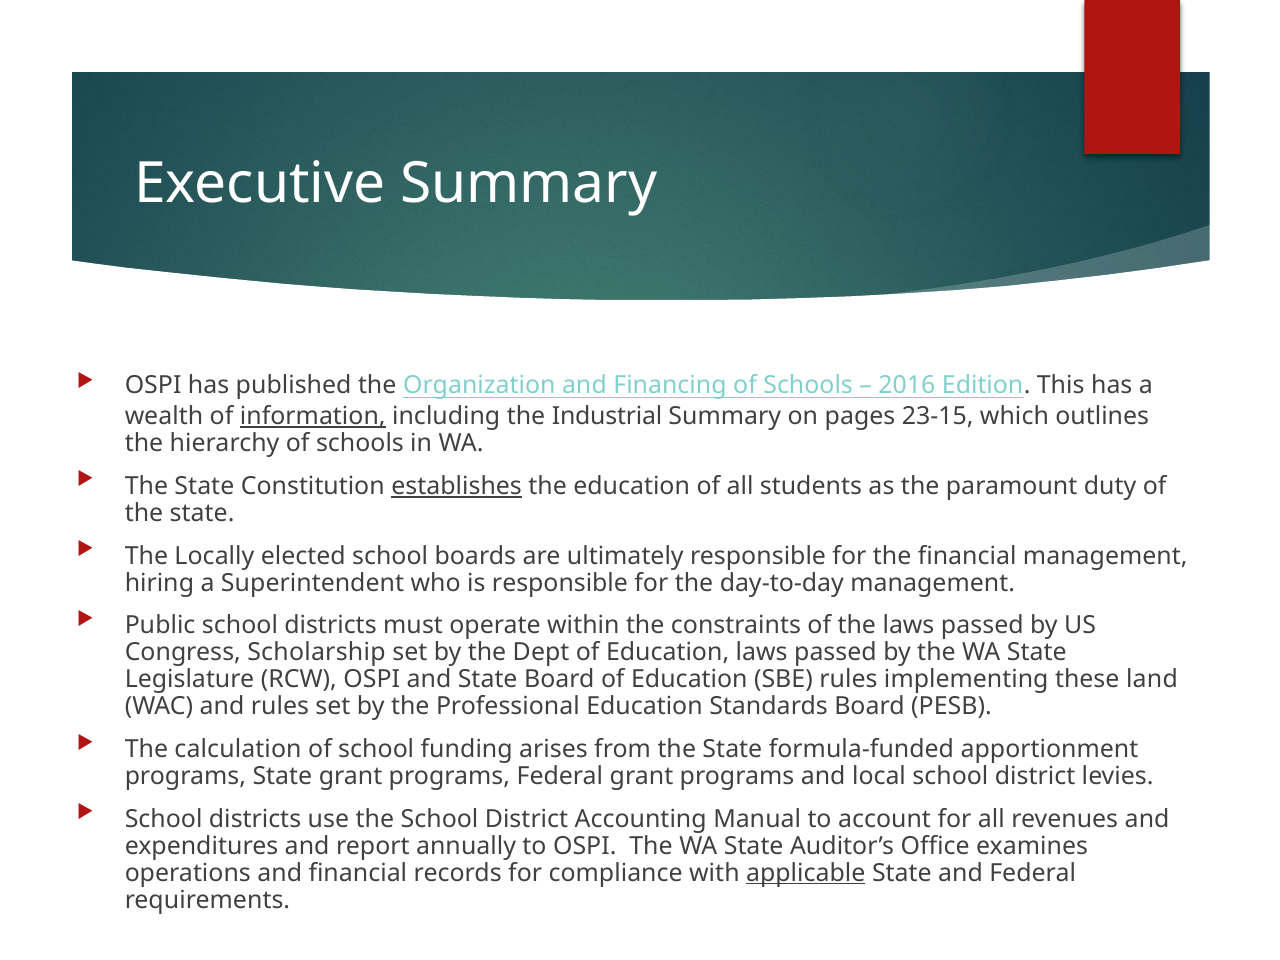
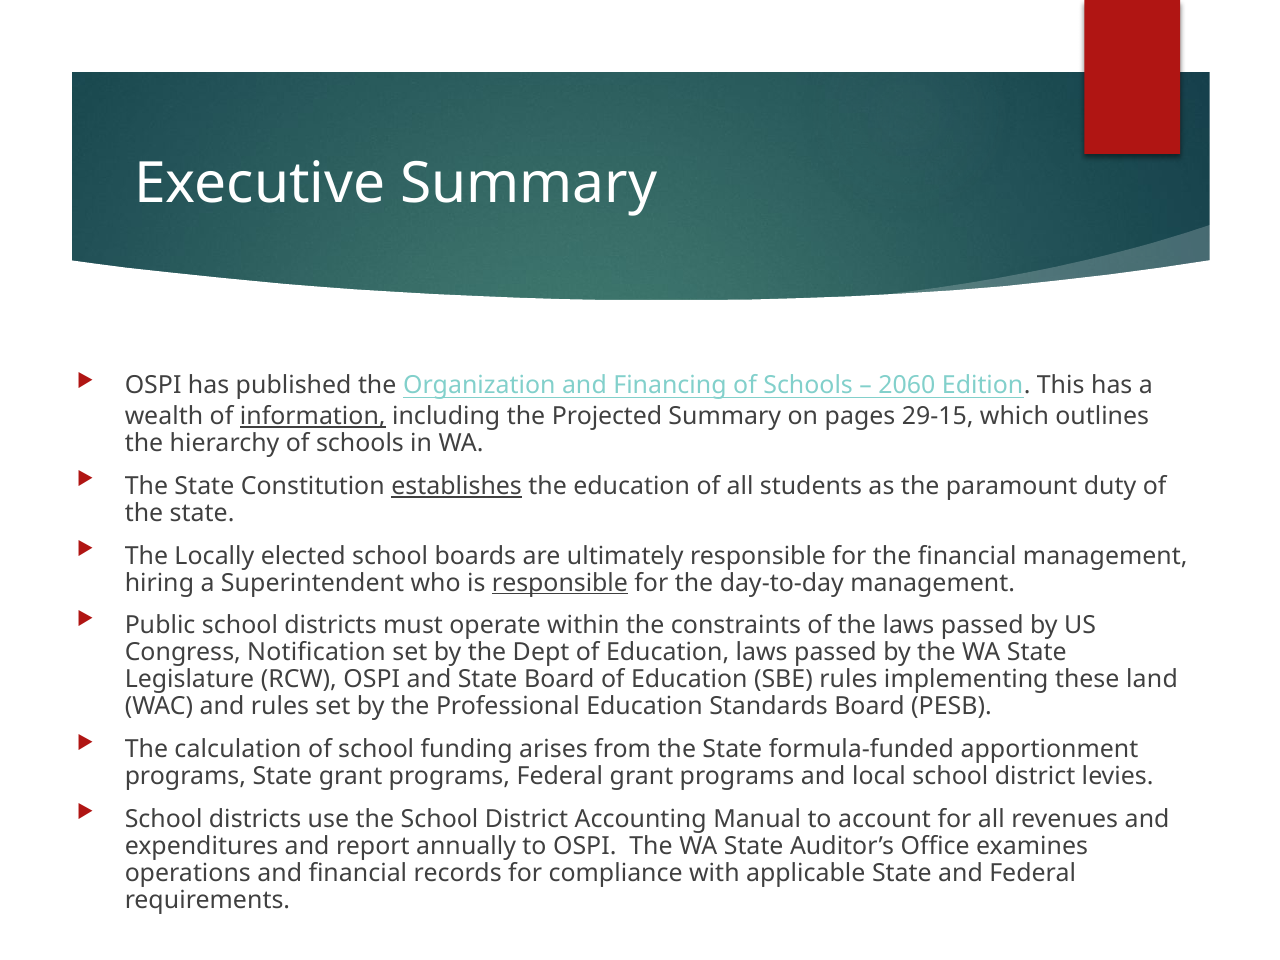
2016: 2016 -> 2060 (907, 386)
Industrial: Industrial -> Projected (607, 416)
23-15: 23-15 -> 29-15 (938, 416)
responsible underline: none -> present (560, 583)
Scholarship: Scholarship -> Notification (316, 653)
applicable underline: present -> none (806, 873)
